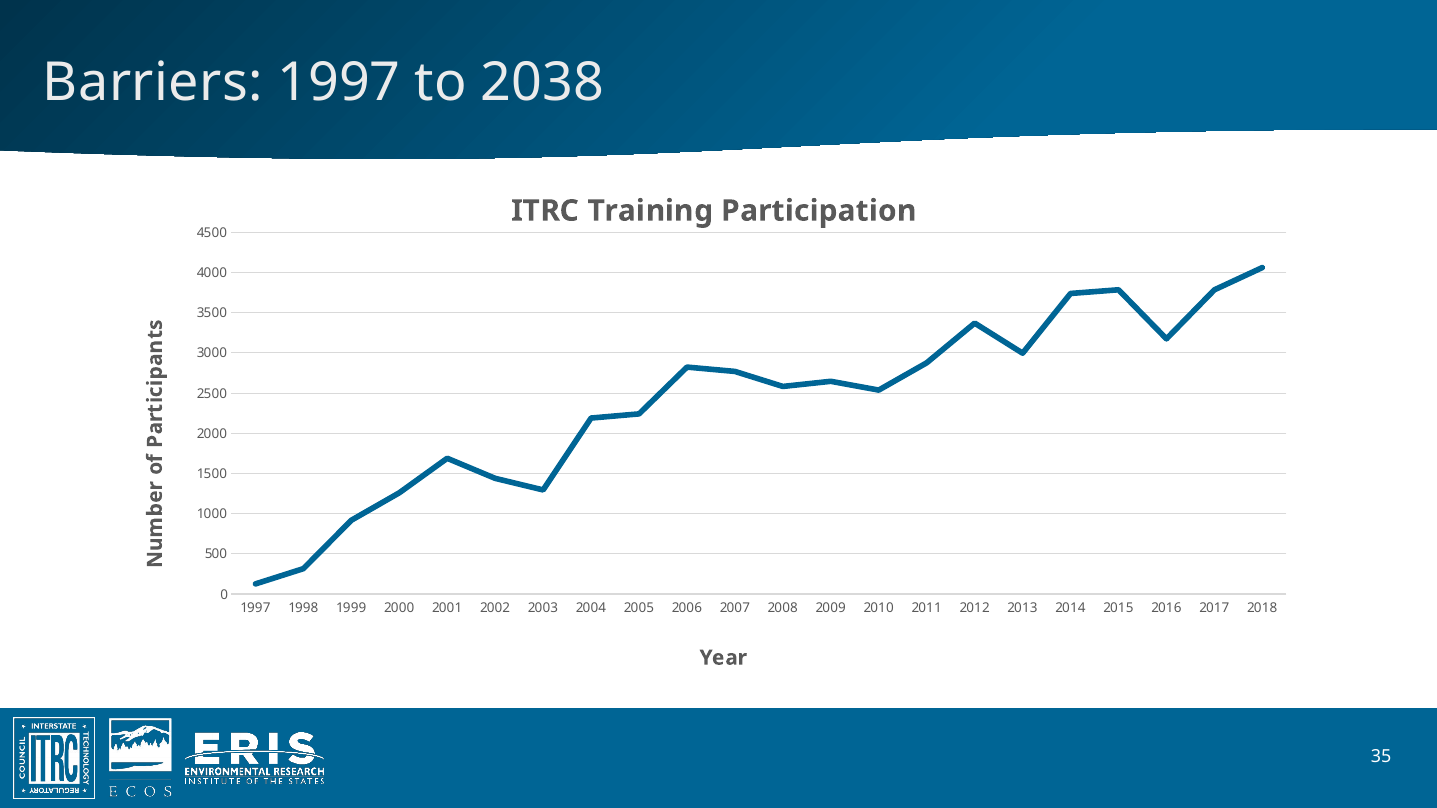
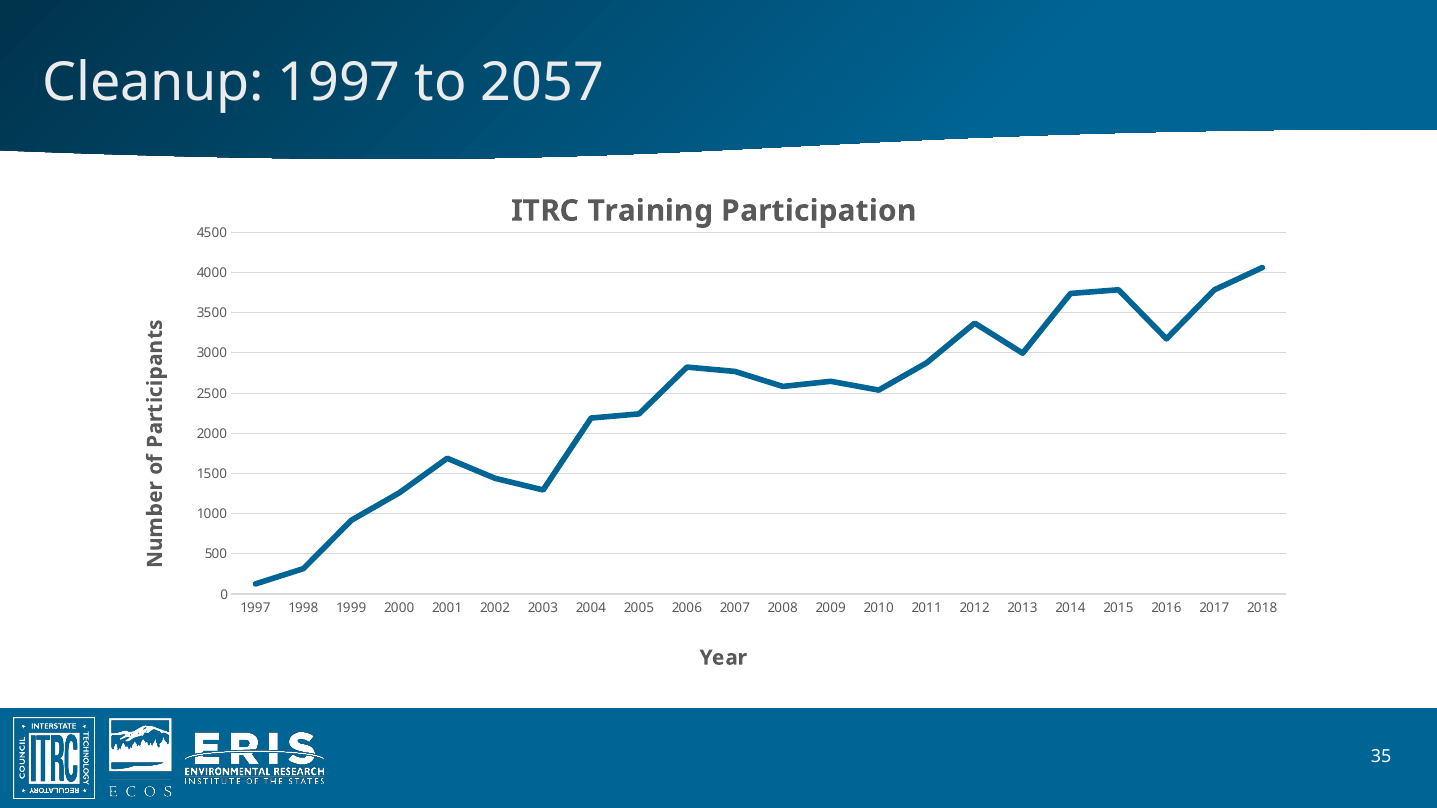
Barriers: Barriers -> Cleanup (153, 83)
2038: 2038 -> 2057 (542, 83)
